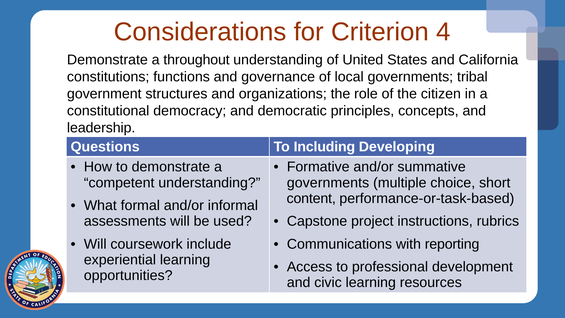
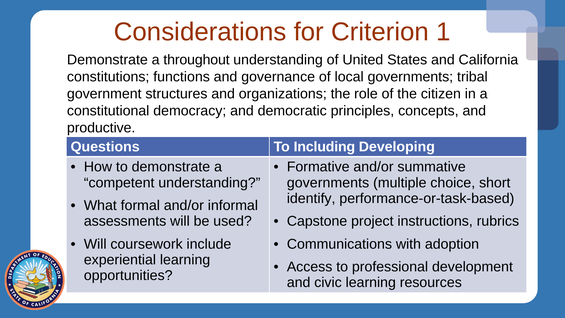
4: 4 -> 1 (443, 32)
leadership: leadership -> productive (101, 128)
content: content -> identify (311, 198)
reporting: reporting -> adoption (452, 244)
